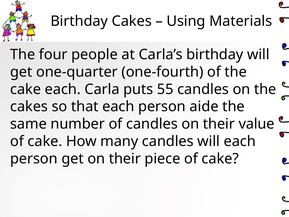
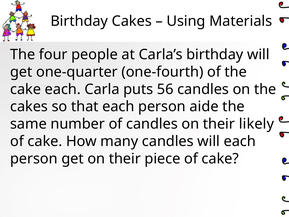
55: 55 -> 56 (165, 89)
value: value -> likely (256, 124)
